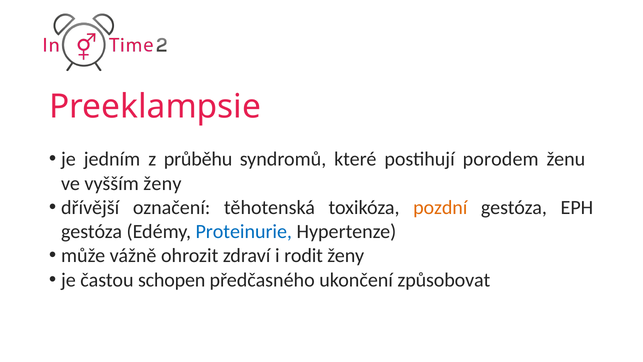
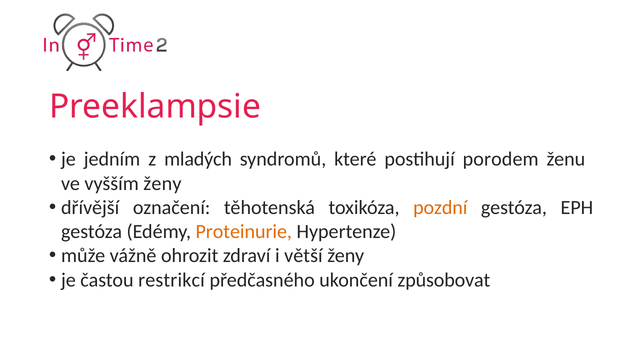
průběhu: průběhu -> mladých (198, 159)
Proteinurie colour: blue -> orange (244, 232)
rodit: rodit -> větší (303, 256)
schopen: schopen -> restrikcí (171, 280)
